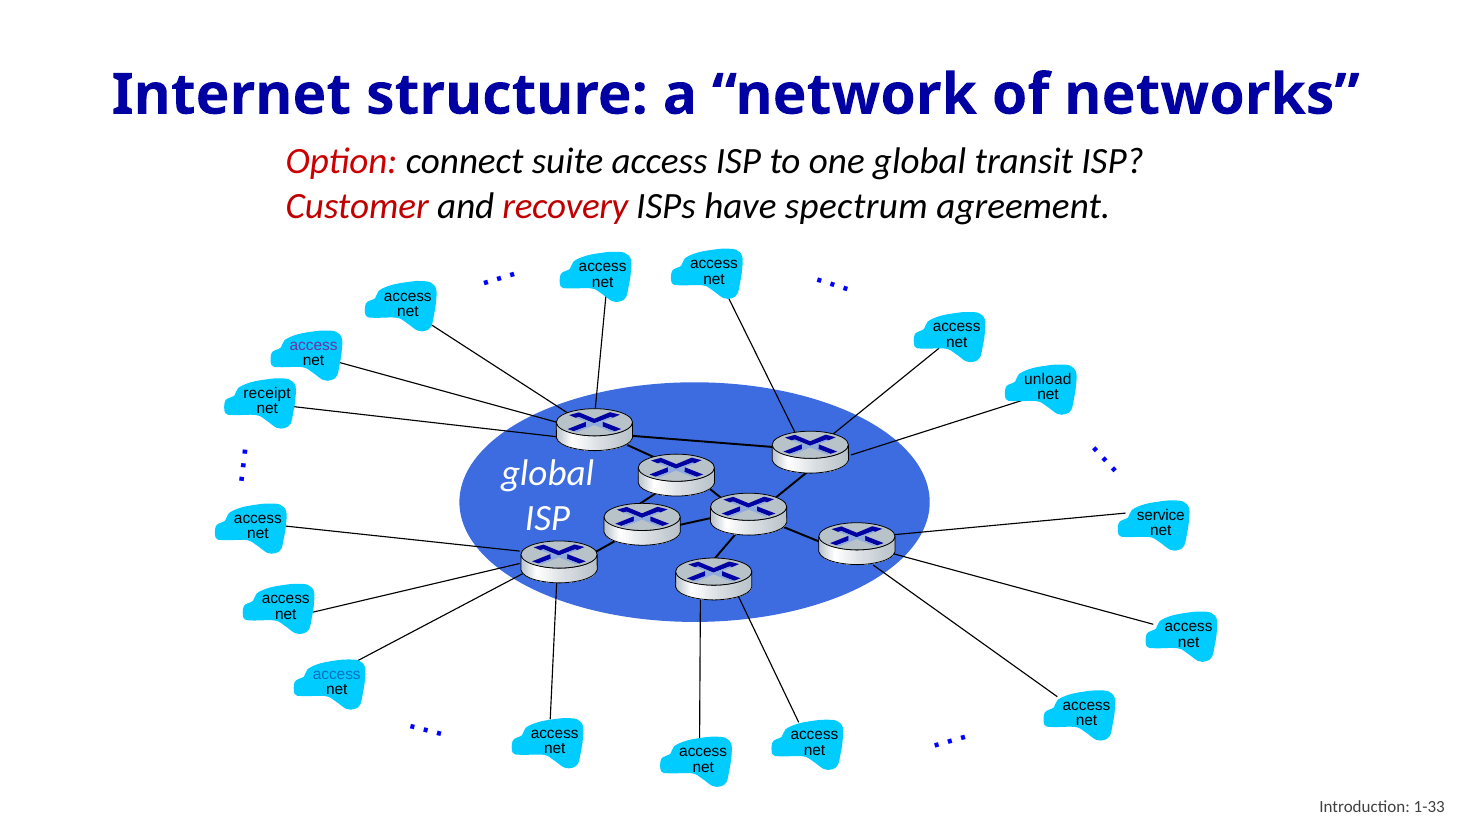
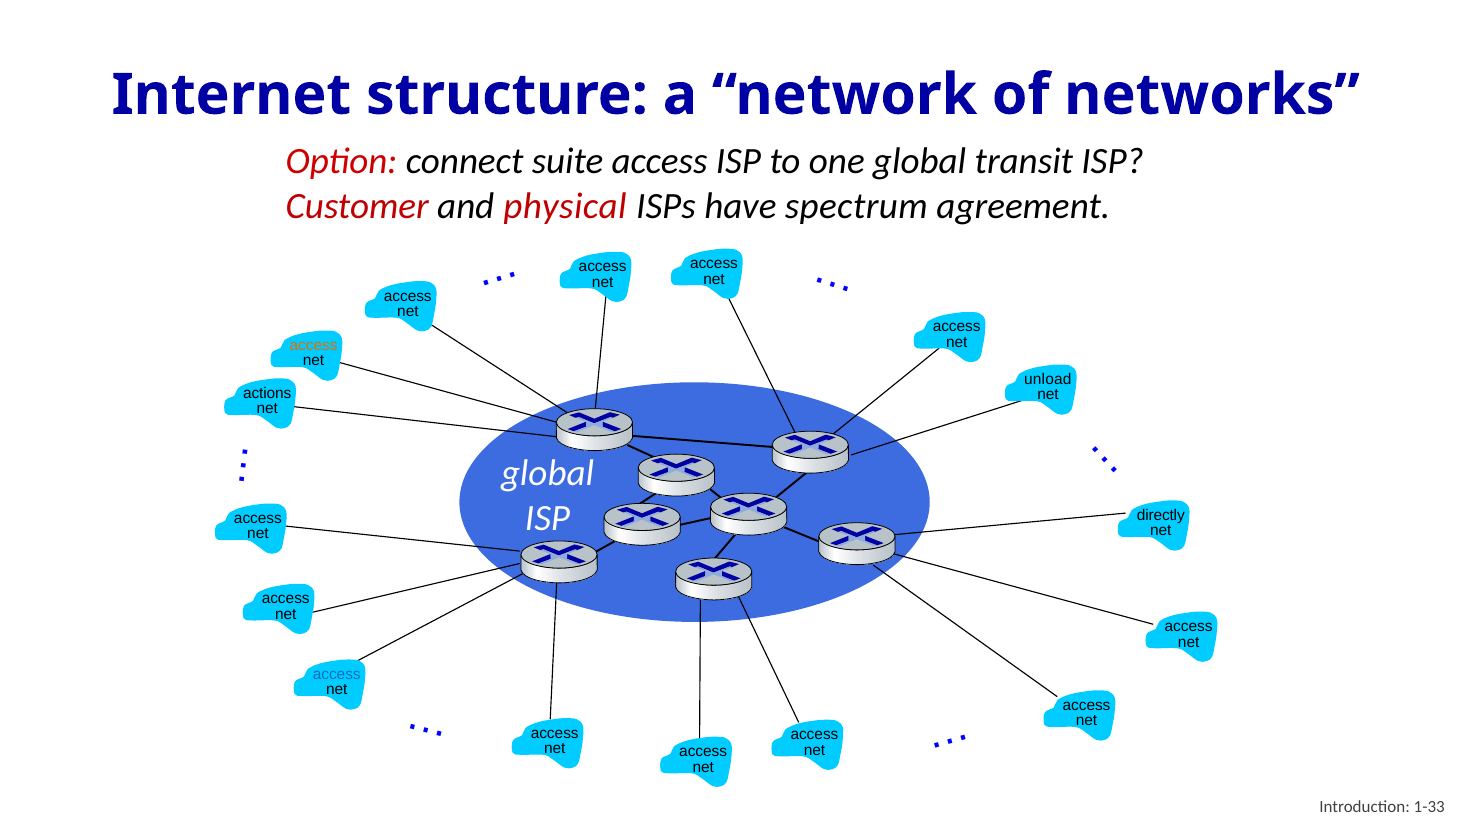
recovery: recovery -> physical (565, 206)
access colour: purple -> orange (314, 346)
receipt: receipt -> actions (267, 394)
service: service -> directly (1161, 516)
